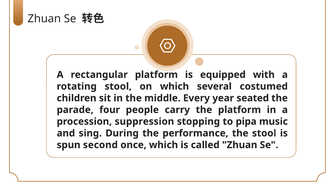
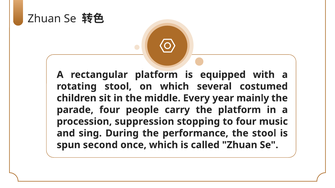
seated: seated -> mainly (253, 98)
to pipa: pipa -> four (246, 122)
